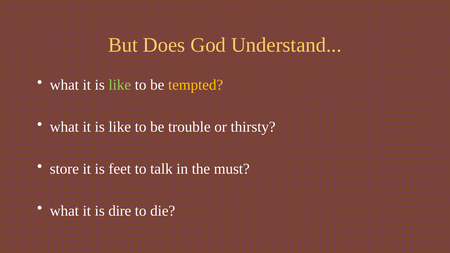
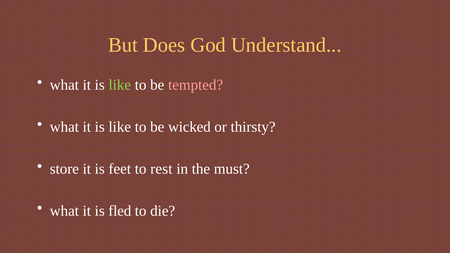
tempted colour: yellow -> pink (196, 85)
trouble: trouble -> wicked (189, 127)
talk: talk -> rest (161, 169)
dire: dire -> fled (120, 211)
